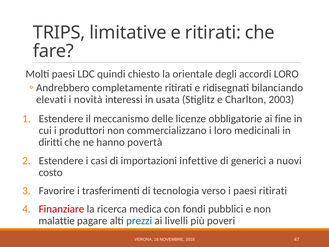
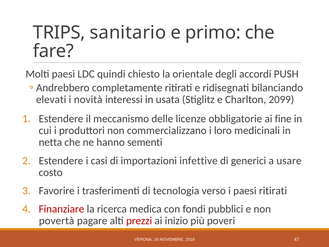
limitative: limitative -> sanitario (128, 32)
e ritirati: ritirati -> primo (213, 32)
accordi LORO: LORO -> PUSH (286, 74)
2003: 2003 -> 2099 (281, 99)
diritti: diritti -> netta (50, 142)
povertà: povertà -> sementi (145, 142)
nuovi: nuovi -> usare (289, 160)
malattie: malattie -> povertà (57, 221)
prezzi colour: blue -> red (139, 221)
livelli: livelli -> inizio (176, 221)
